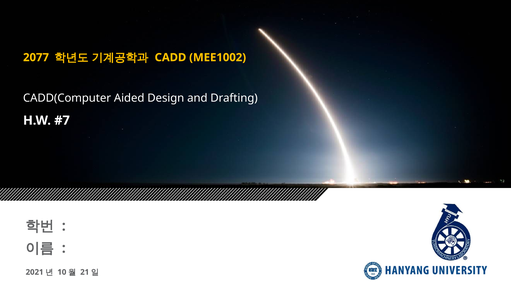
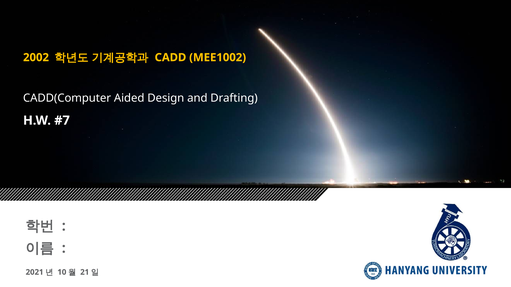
2077: 2077 -> 2002 (36, 58)
